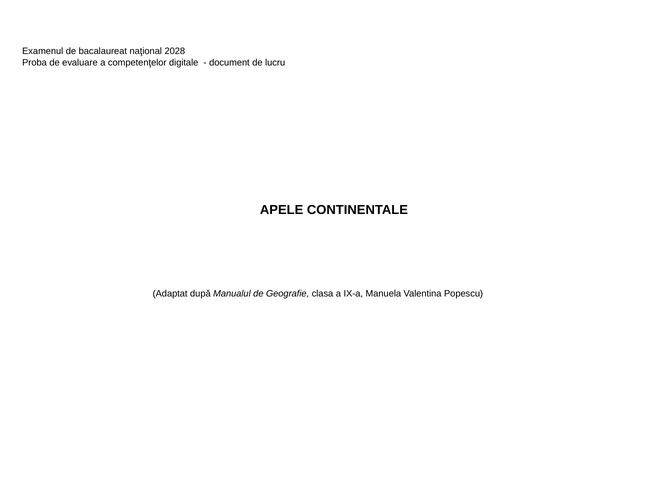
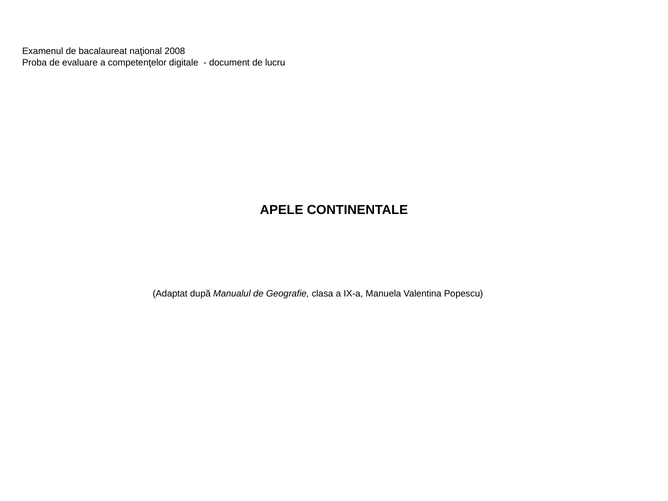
2028: 2028 -> 2008 (175, 51)
